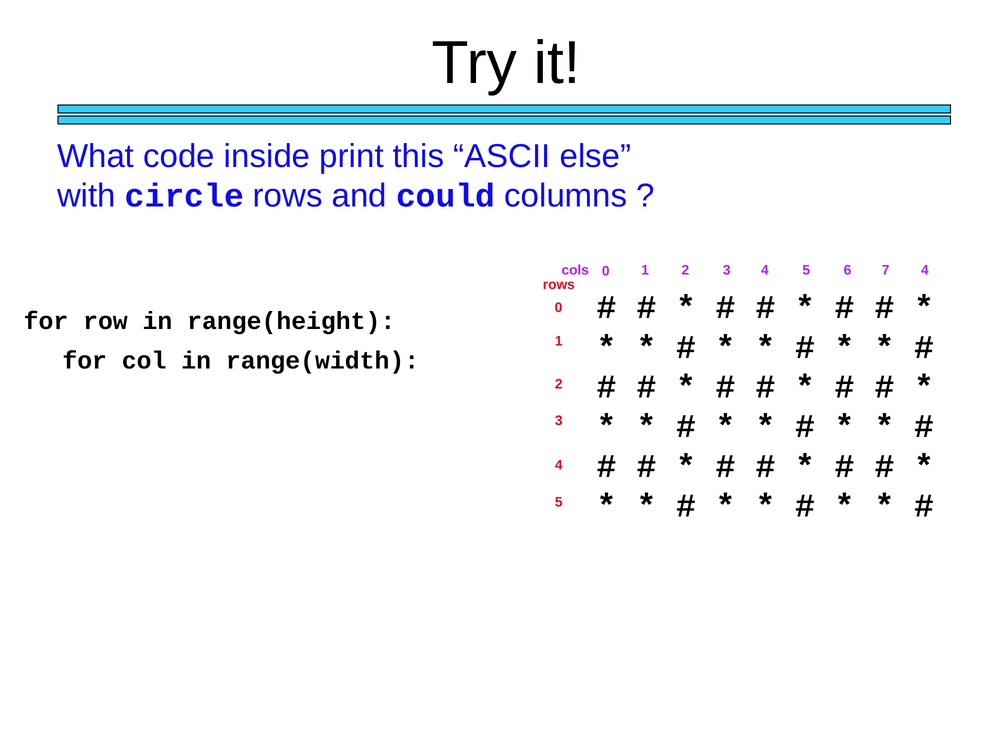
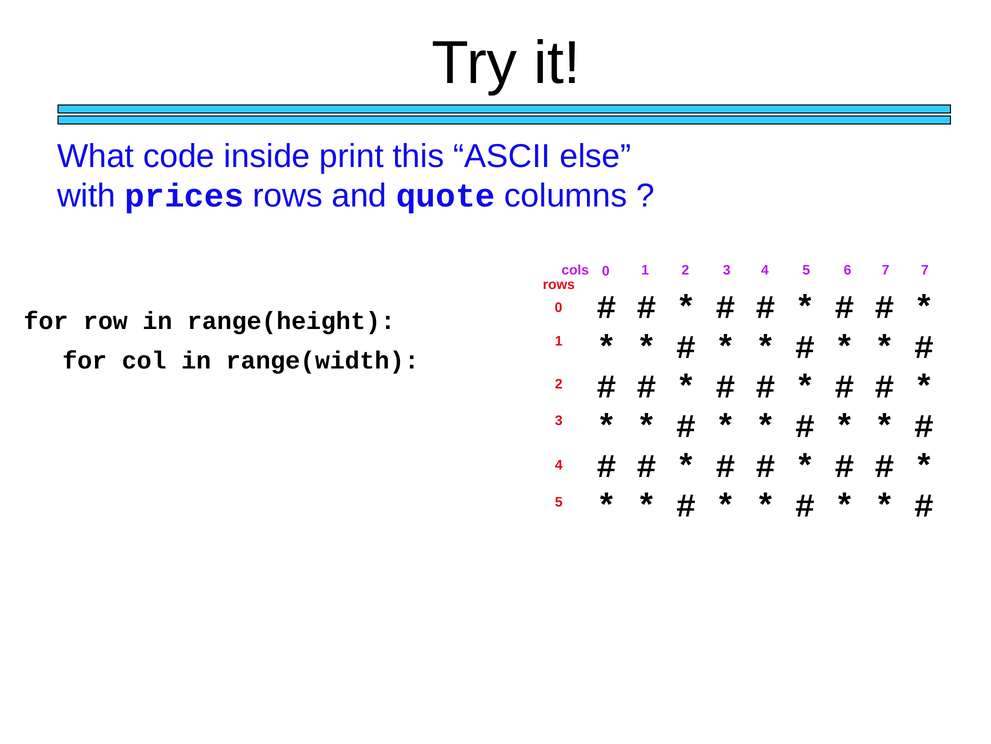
circle: circle -> prices (184, 196)
could: could -> quote (446, 196)
7 4: 4 -> 7 (925, 270)
